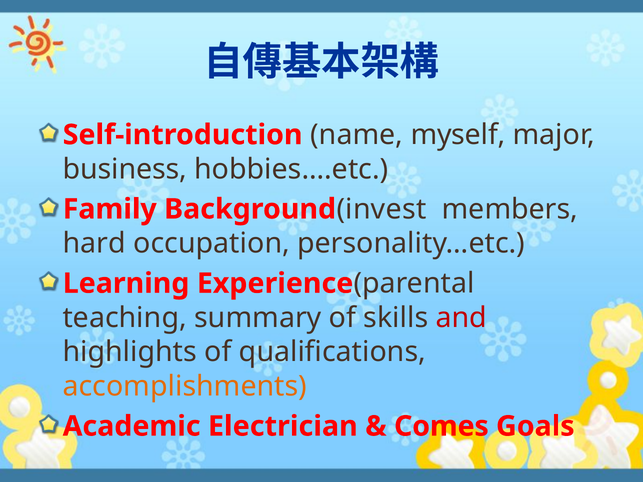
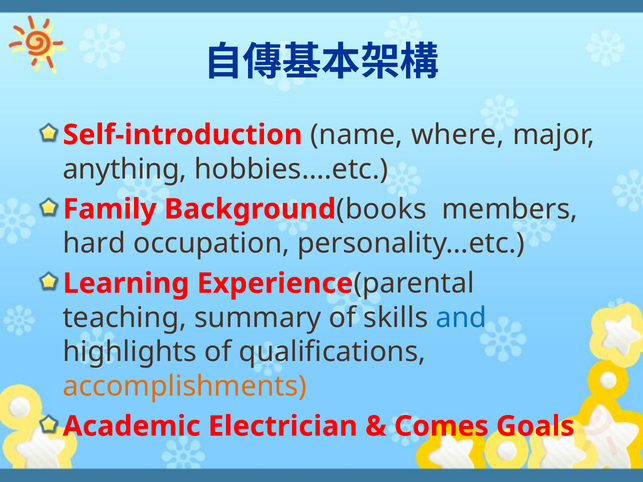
myself: myself -> where (458, 135)
business: business -> anything (125, 169)
invest: invest -> books (382, 209)
and colour: red -> blue (461, 318)
